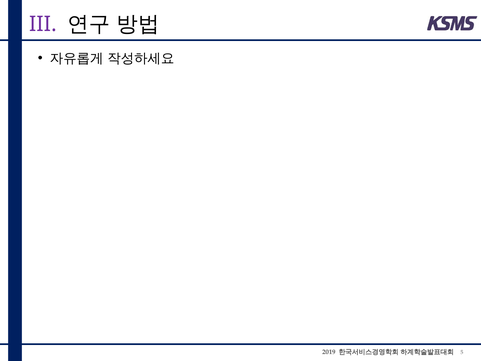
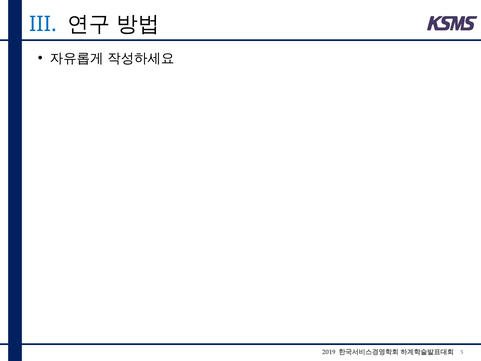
III colour: purple -> blue (43, 24)
